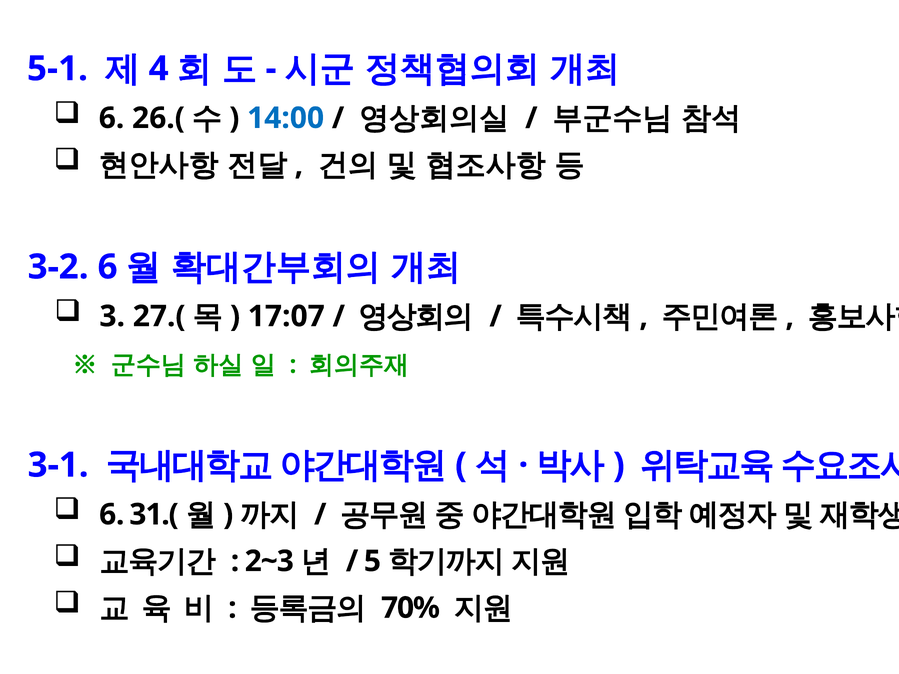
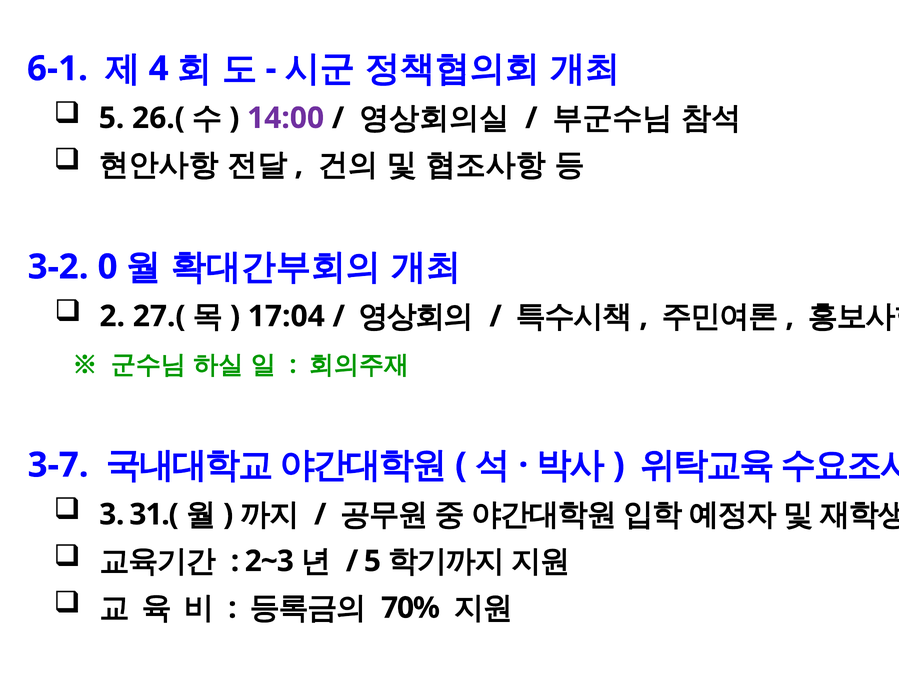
5-1: 5-1 -> 6-1 (57, 69)
6: 6 -> 5 (112, 118)
14:00 colour: blue -> purple (286, 118)
3-2 6: 6 -> 0 (108, 267)
3: 3 -> 2 (112, 316)
17:07: 17:07 -> 17:04 (286, 316)
3-1: 3-1 -> 3-7 (58, 465)
6: 6 -> 3 (112, 515)
